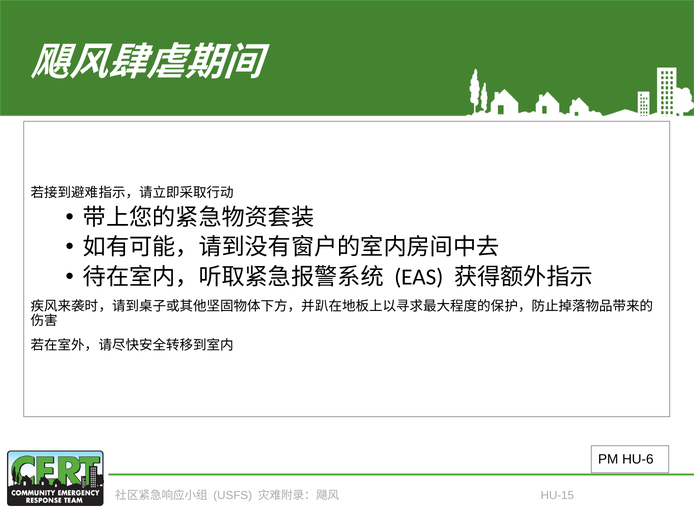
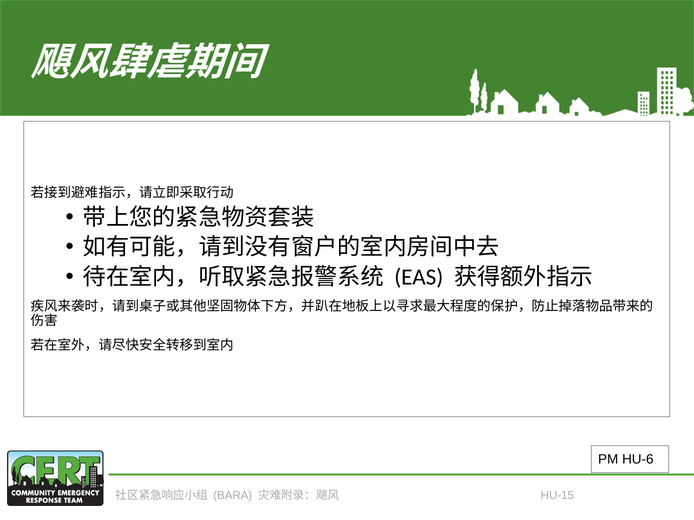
USFS: USFS -> BARA (233, 496)
